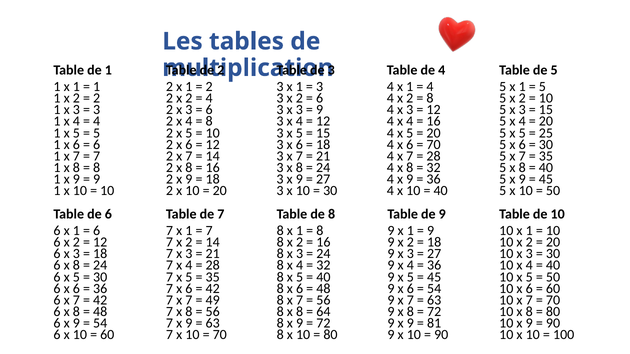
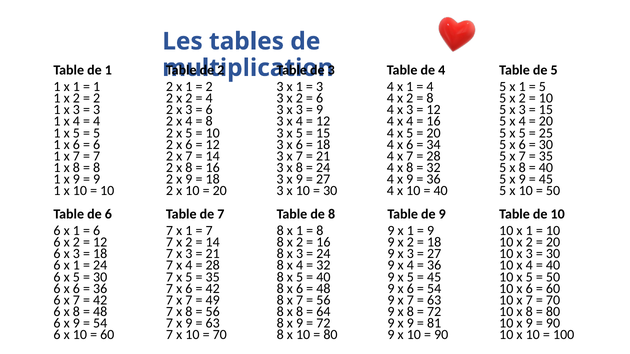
70: 70 -> 34 (434, 145)
8: 8 -> 1 (76, 266)
